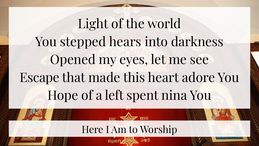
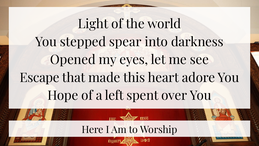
hears: hears -> spear (125, 42)
nina: nina -> over (174, 95)
